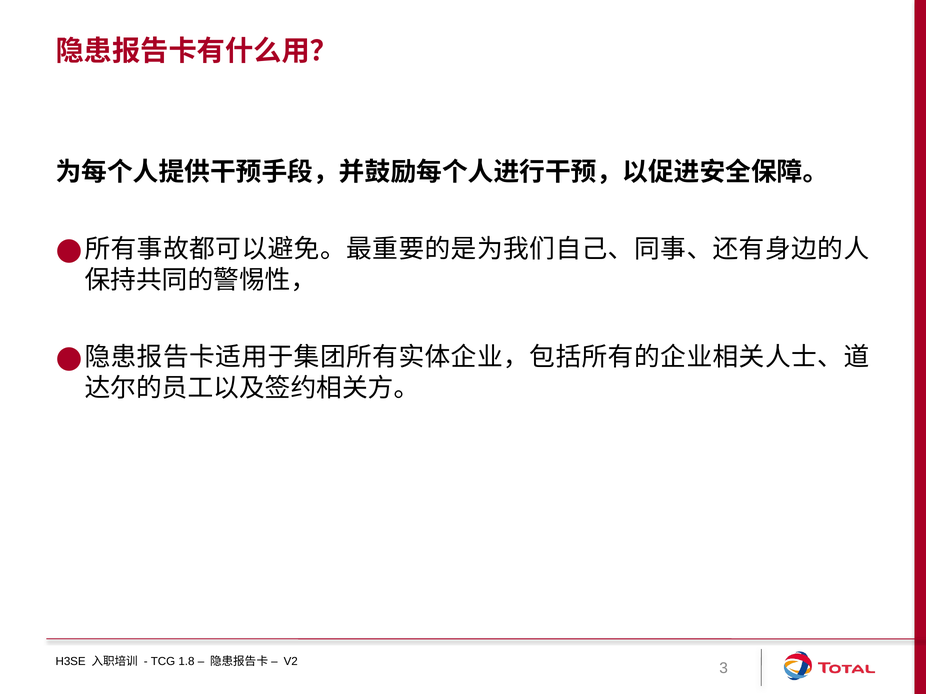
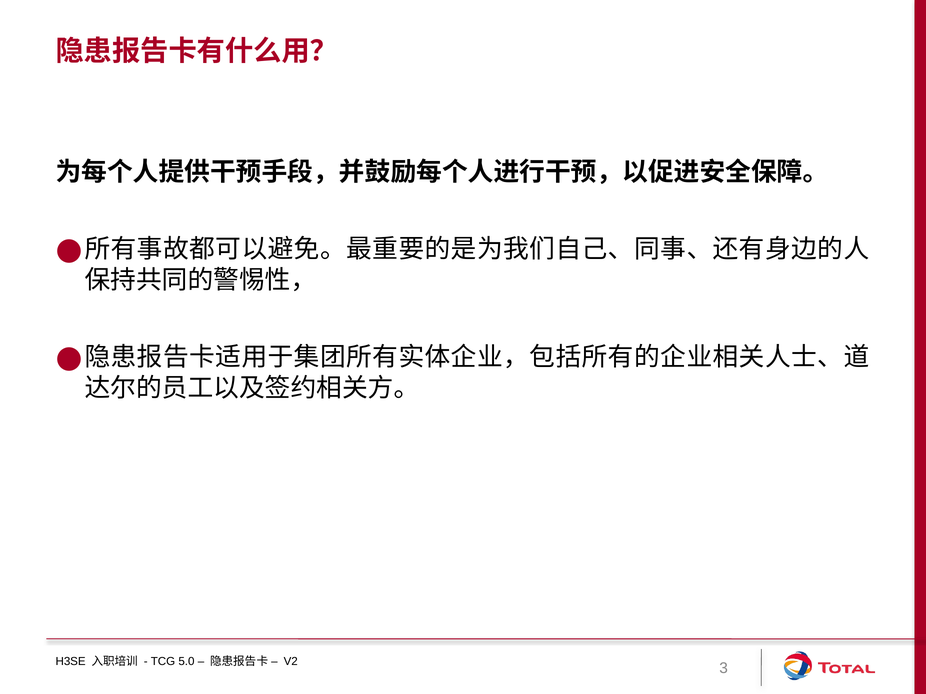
1.8: 1.8 -> 5.0 (186, 662)
